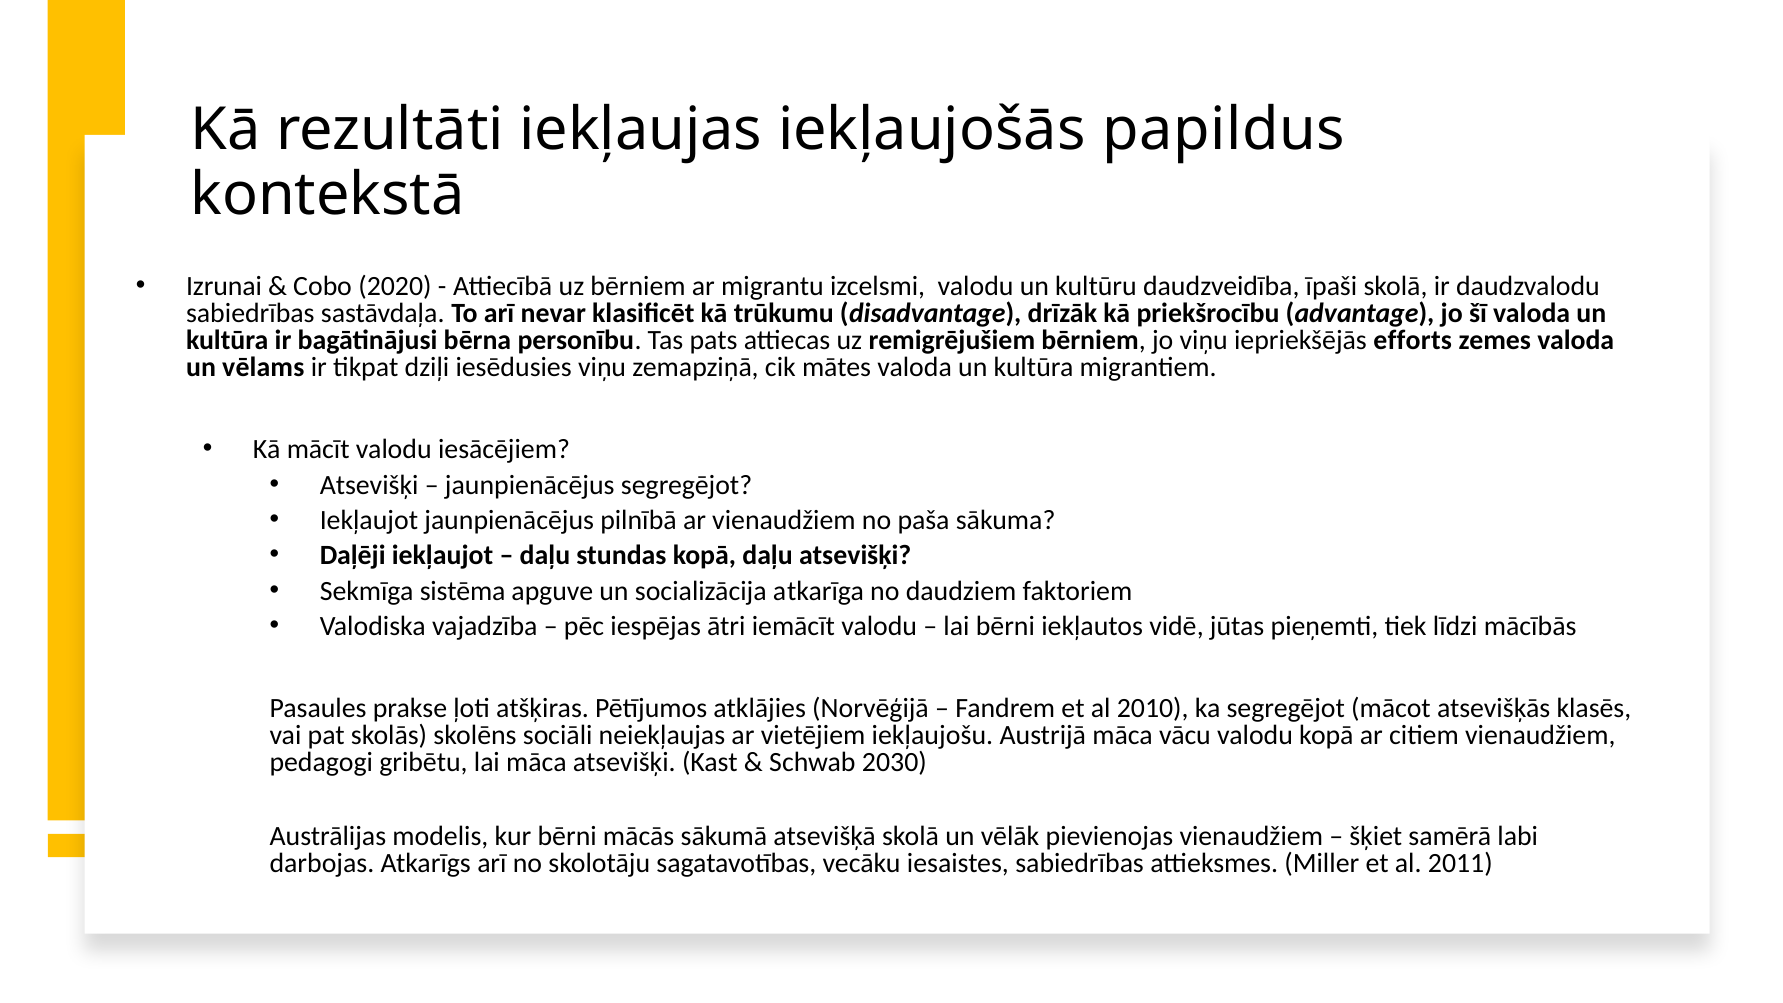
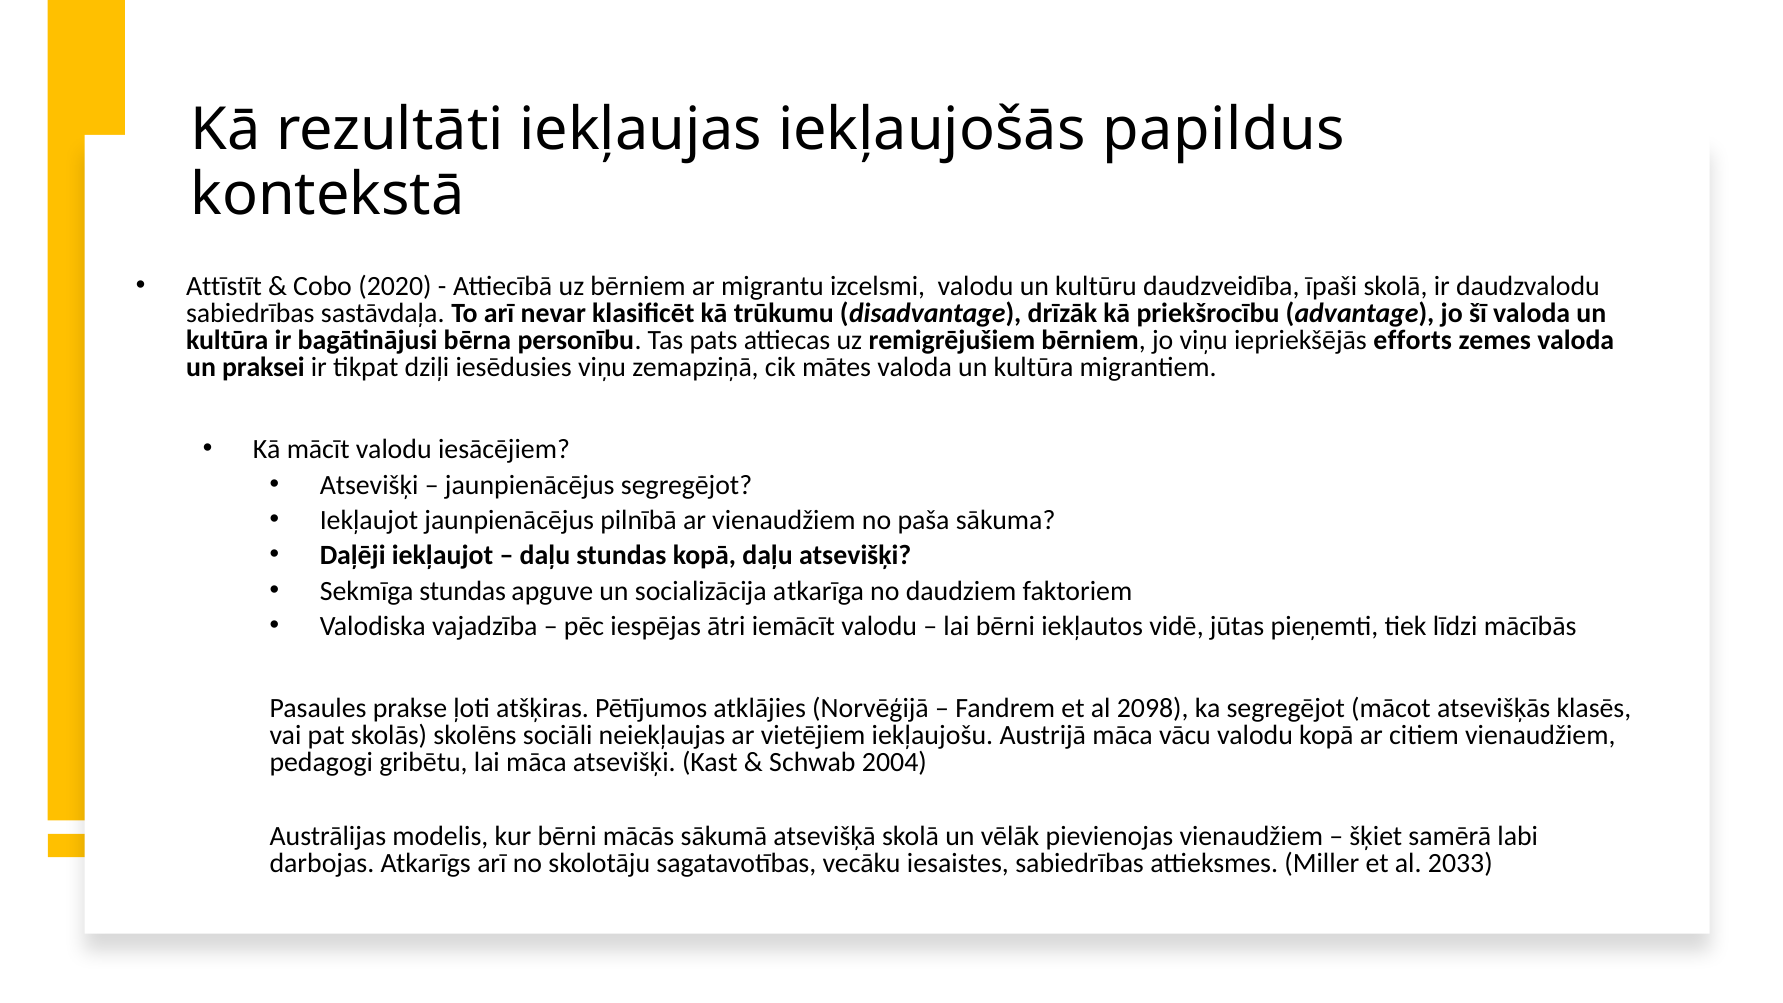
Izrunai: Izrunai -> Attīstīt (224, 286)
vēlams: vēlams -> praksei (263, 367)
Sekmīga sistēma: sistēma -> stundas (463, 591)
2010: 2010 -> 2098 (1153, 708)
2030: 2030 -> 2004 (894, 763)
2011: 2011 -> 2033 (1460, 863)
